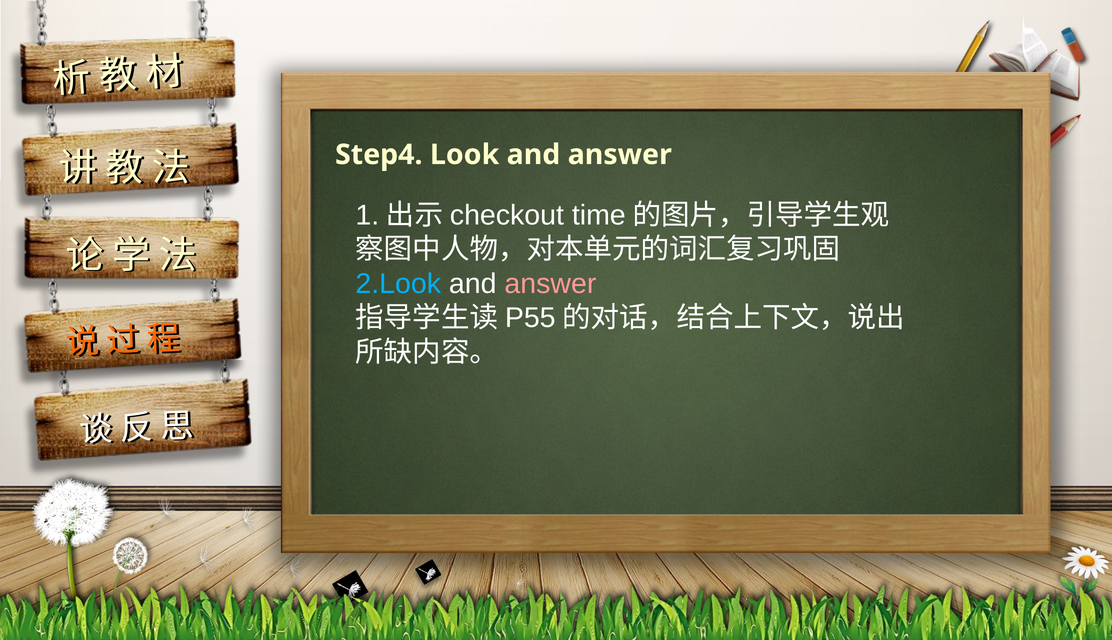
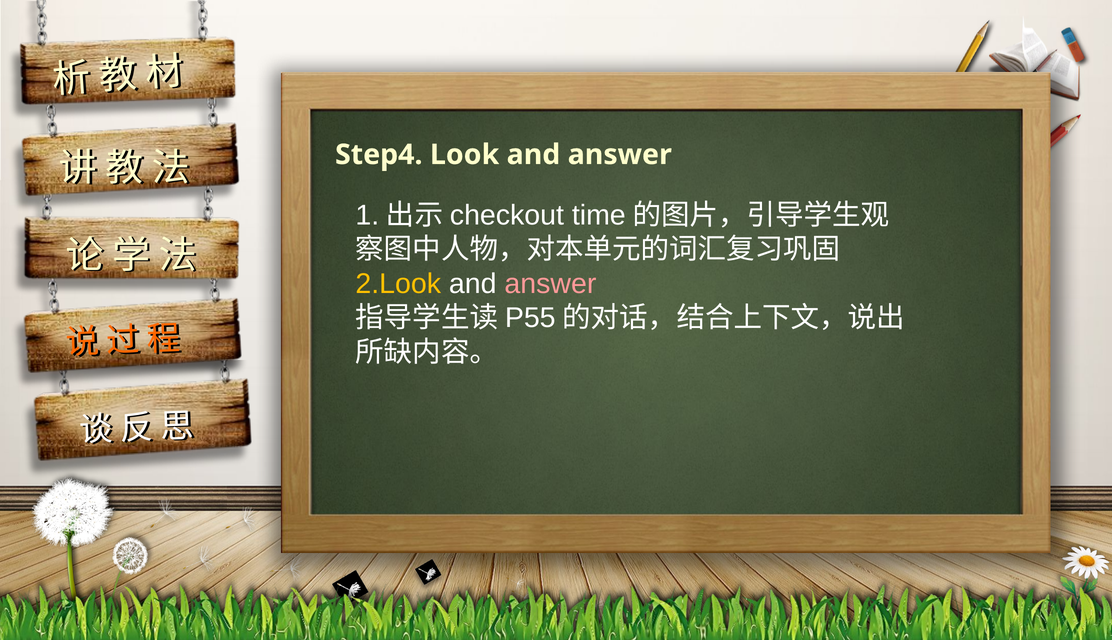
2.Look colour: light blue -> yellow (398, 284)
